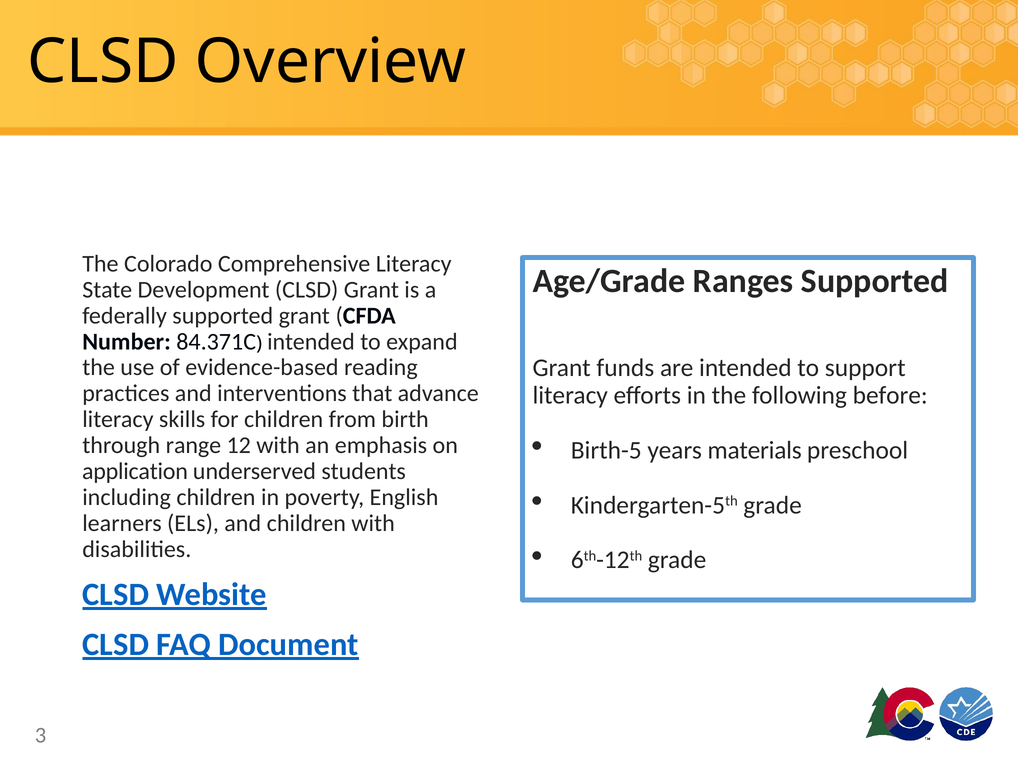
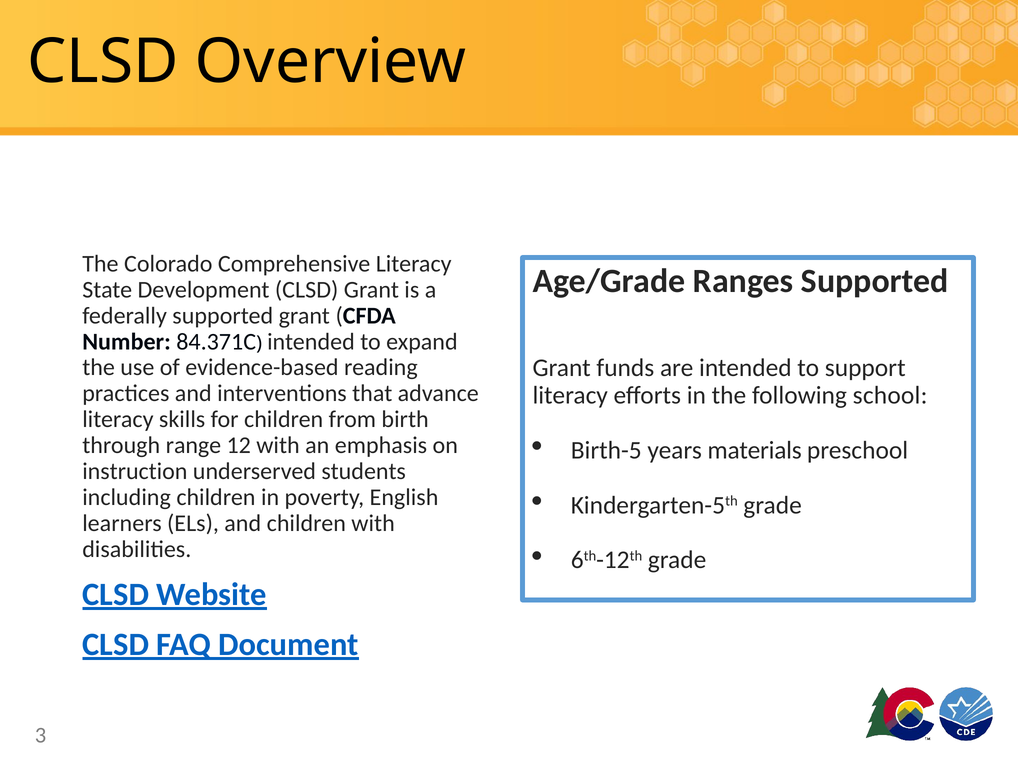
before: before -> school (890, 396)
application: application -> instruction (135, 472)
